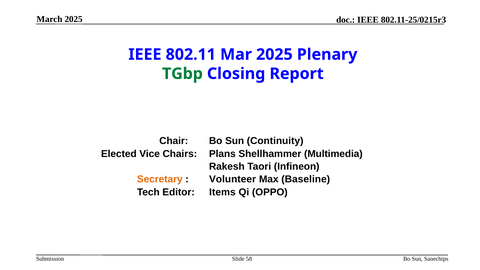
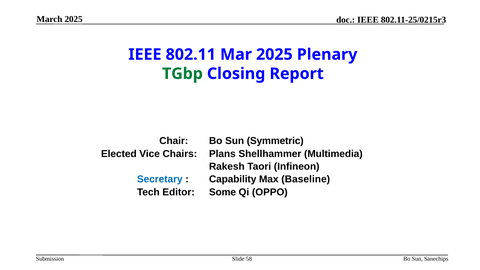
Continuity: Continuity -> Symmetric (275, 141)
Secretary colour: orange -> blue (160, 179)
Volunteer: Volunteer -> Capability (233, 179)
Items: Items -> Some (223, 192)
